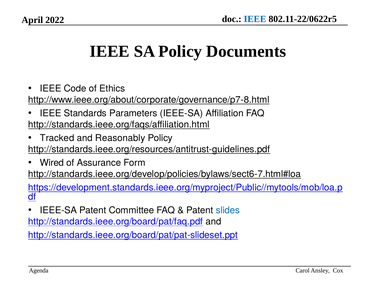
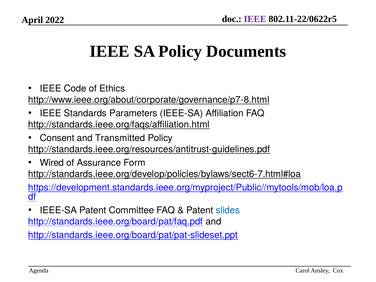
IEEE colour: blue -> purple (255, 19)
Tracked: Tracked -> Consent (57, 138)
Reasonably: Reasonably -> Transmitted (120, 138)
